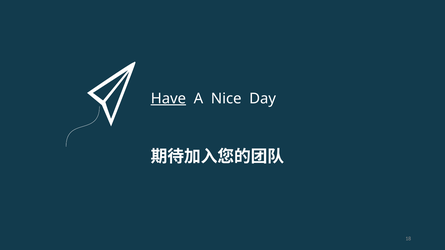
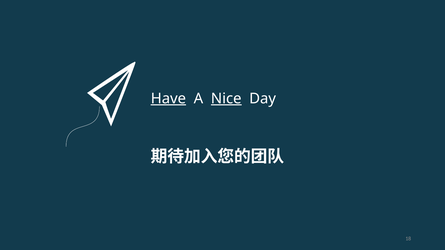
Nice underline: none -> present (226, 99)
